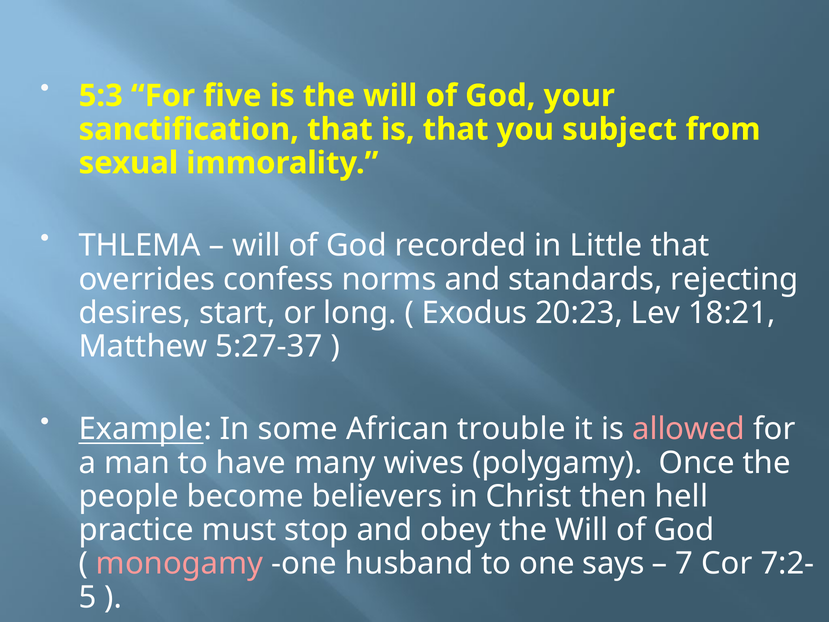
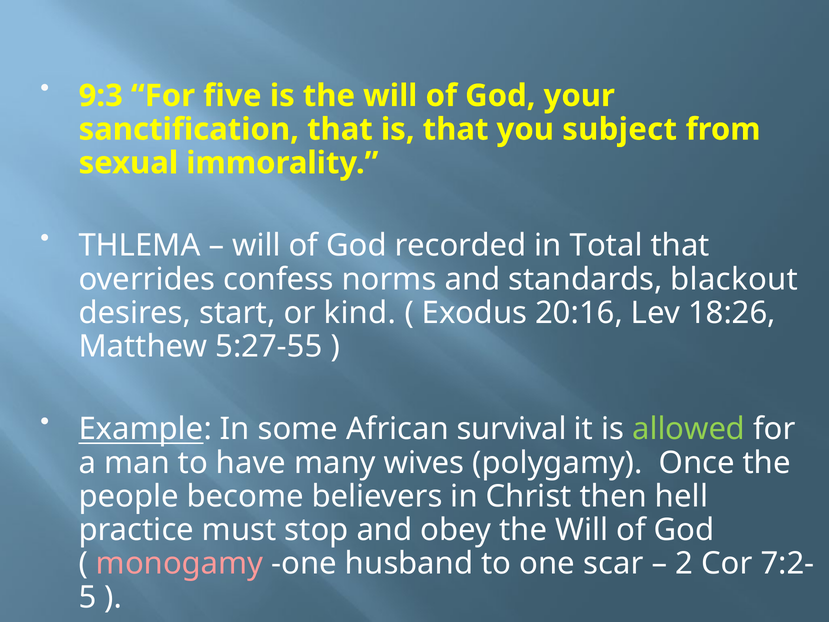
5:3: 5:3 -> 9:3 (101, 96)
Little: Little -> Total (606, 246)
rejecting: rejecting -> blackout (734, 279)
long: long -> kind (360, 313)
20:23: 20:23 -> 20:16 (579, 313)
18:21: 18:21 -> 18:26 (732, 313)
5:27-37: 5:27-37 -> 5:27-55 (269, 346)
trouble: trouble -> survival (512, 429)
allowed colour: pink -> light green (689, 429)
says: says -> scar (613, 563)
7: 7 -> 2 (684, 563)
